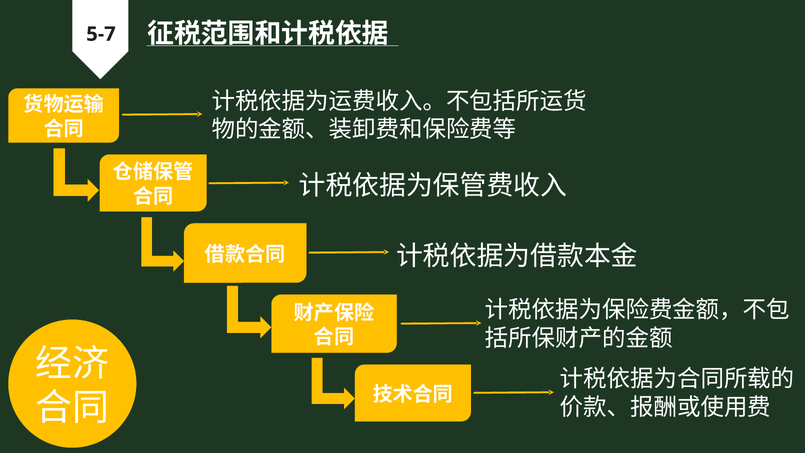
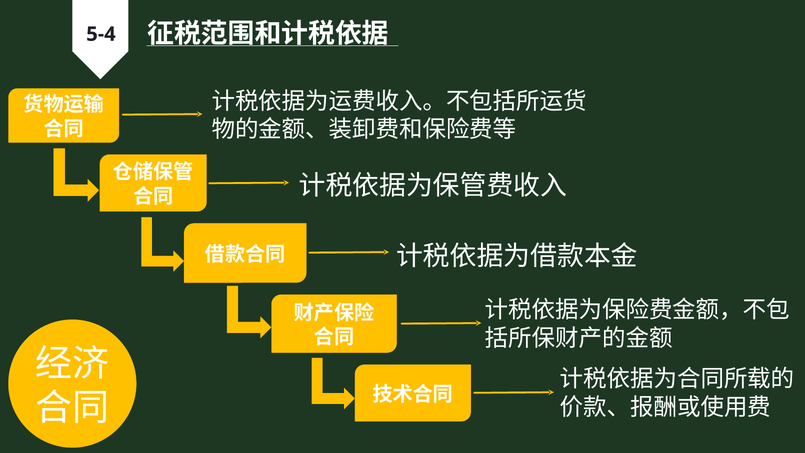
5-7: 5-7 -> 5-4 (101, 34)
